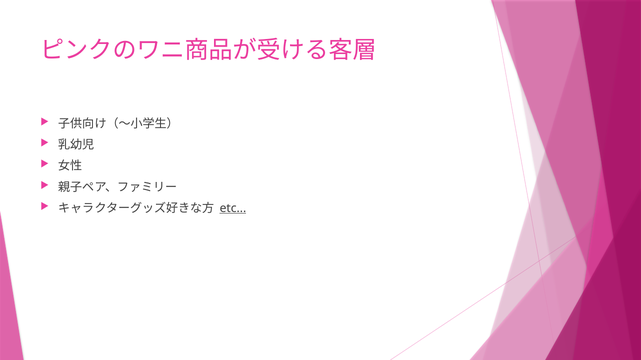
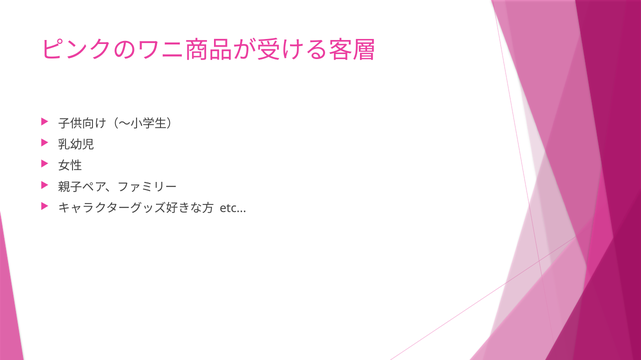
etc underline: present -> none (233, 208)
